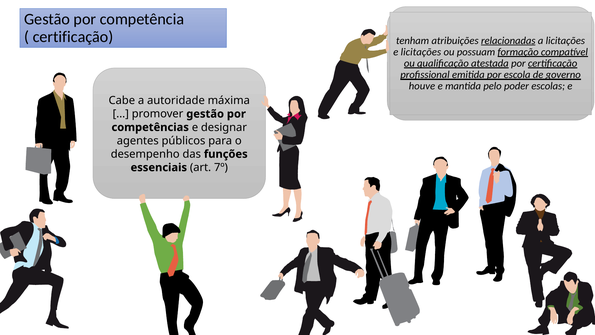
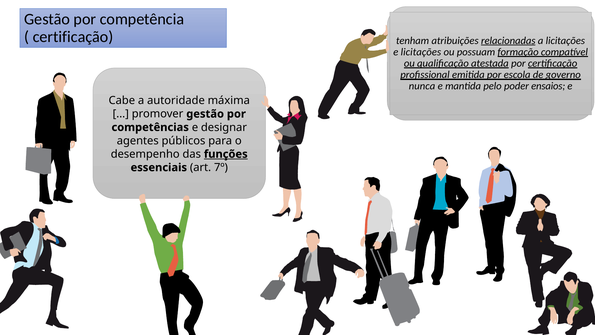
houve: houve -> nunca (422, 86)
escolas: escolas -> ensaios (548, 86)
funções underline: none -> present (226, 154)
